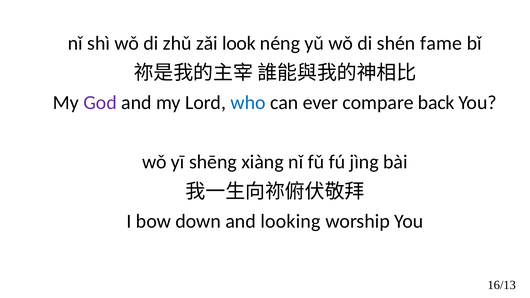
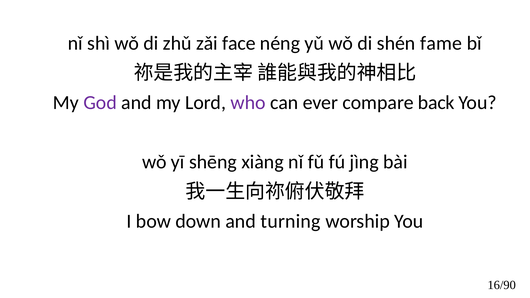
look: look -> face (239, 43)
who colour: blue -> purple (248, 103)
looking: looking -> turning (291, 221)
16/13: 16/13 -> 16/90 (502, 285)
